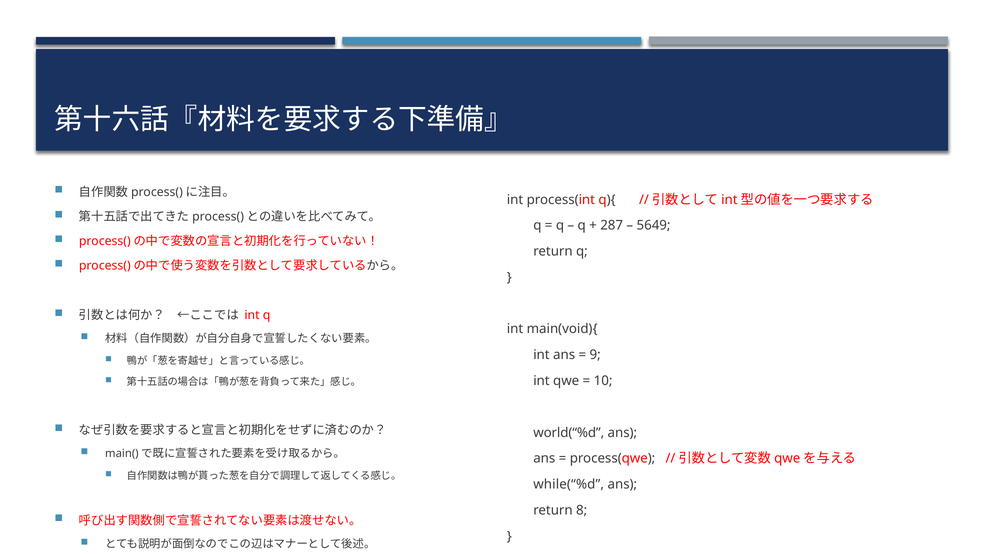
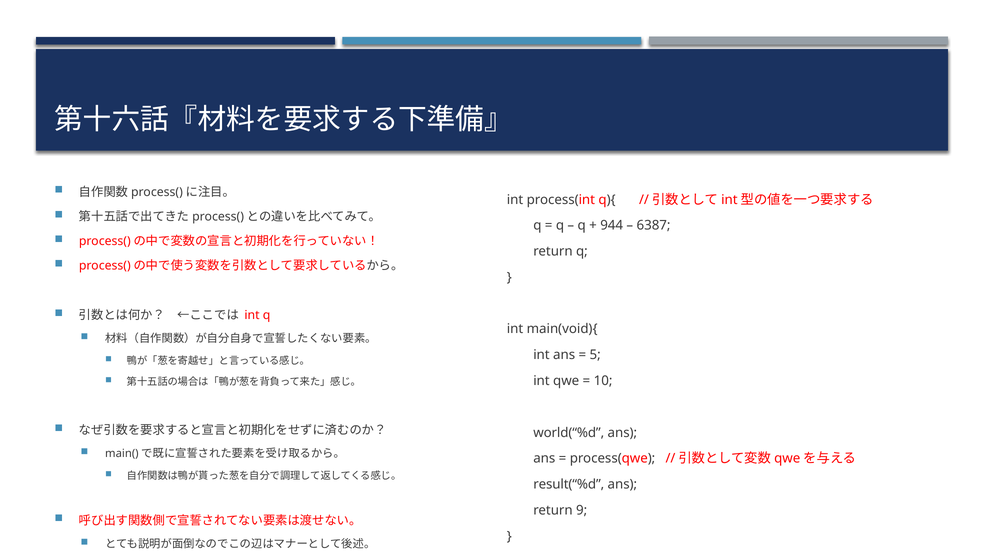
287: 287 -> 944 (612, 225)
5649: 5649 -> 6387 (654, 225)
9: 9 -> 5 (595, 355)
while(“%d: while(“%d -> result(“%d (569, 484)
8: 8 -> 9 (582, 510)
